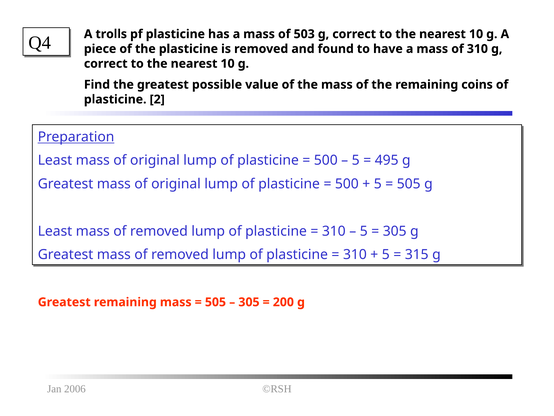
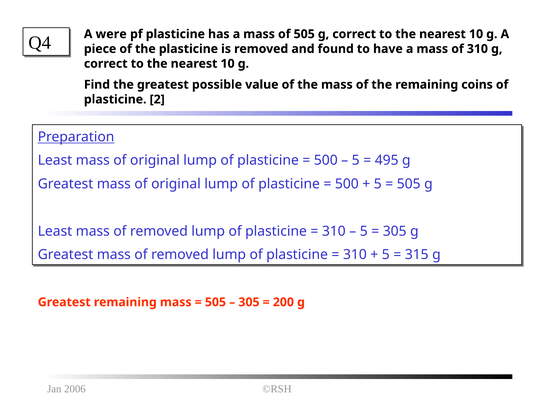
trolls: trolls -> were (111, 34)
of 503: 503 -> 505 (304, 34)
